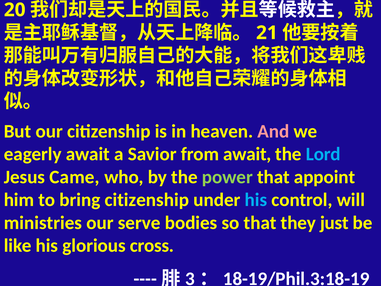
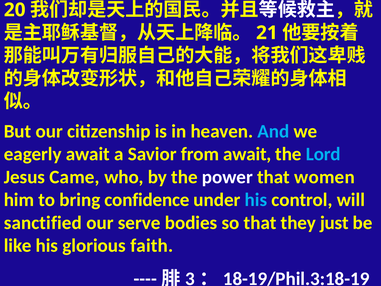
And colour: pink -> light blue (273, 131)
power colour: light green -> white (227, 177)
appoint: appoint -> women (324, 177)
bring citizenship: citizenship -> confidence (147, 200)
ministries: ministries -> sanctified (43, 223)
cross: cross -> faith (152, 245)
